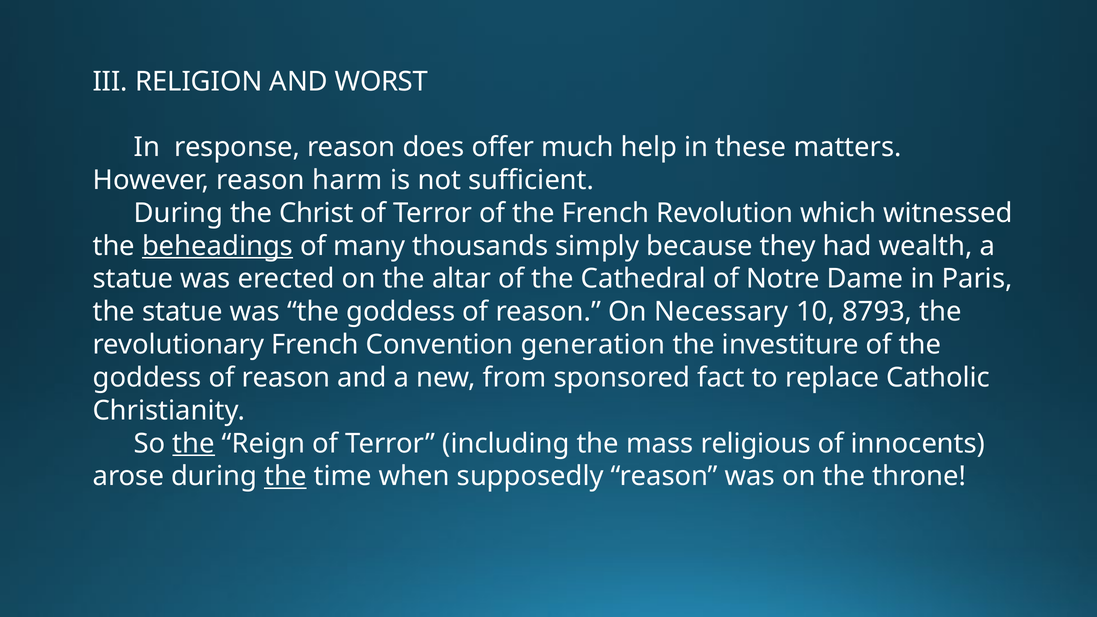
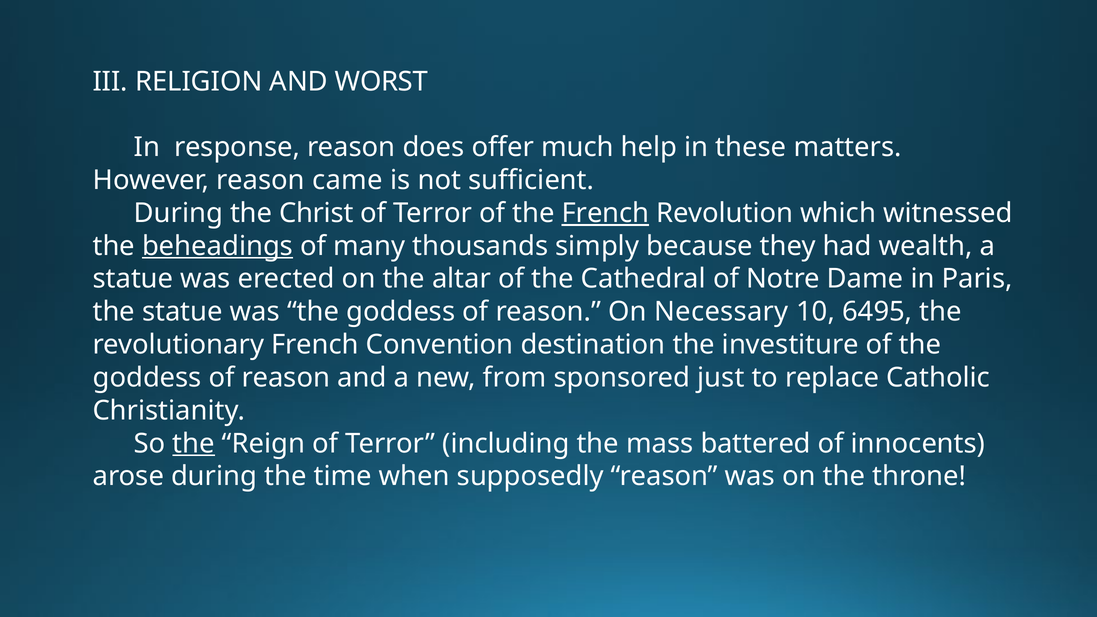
harm: harm -> came (347, 180)
French underline: none -> present (606, 213)
8793: 8793 -> 6495 (877, 312)
generation: generation -> destination (593, 345)
fact: fact -> just (721, 378)
religious: religious -> battered (756, 444)
the underline: present -> none (285, 476)
